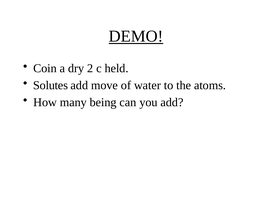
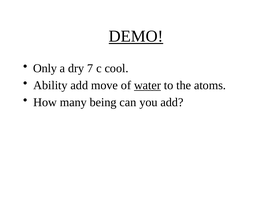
Coin: Coin -> Only (45, 68)
2: 2 -> 7 (90, 68)
held: held -> cool (117, 68)
Solutes: Solutes -> Ability (50, 85)
water underline: none -> present (147, 85)
